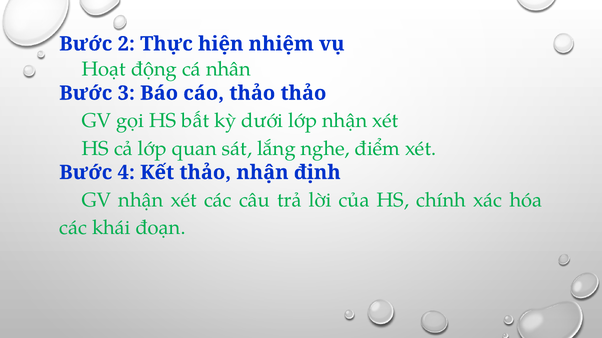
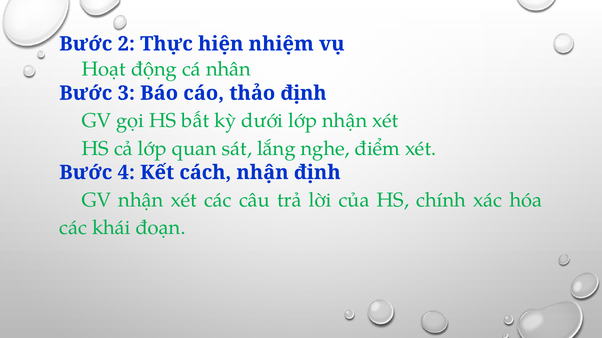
thảo thảo: thảo -> định (304, 93)
Kết thảo: thảo -> cách (205, 173)
